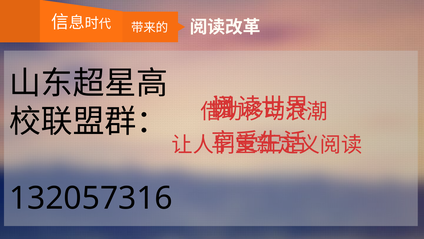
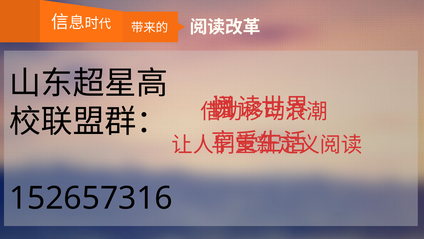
132057316: 132057316 -> 152657316 (91, 198)
